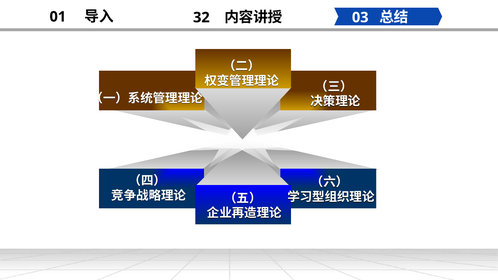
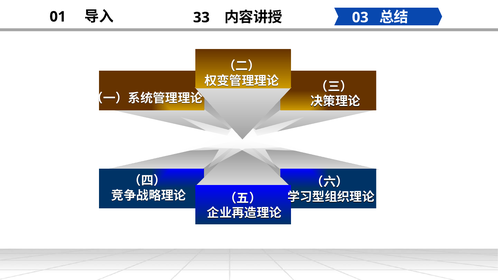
32: 32 -> 33 (201, 17)
